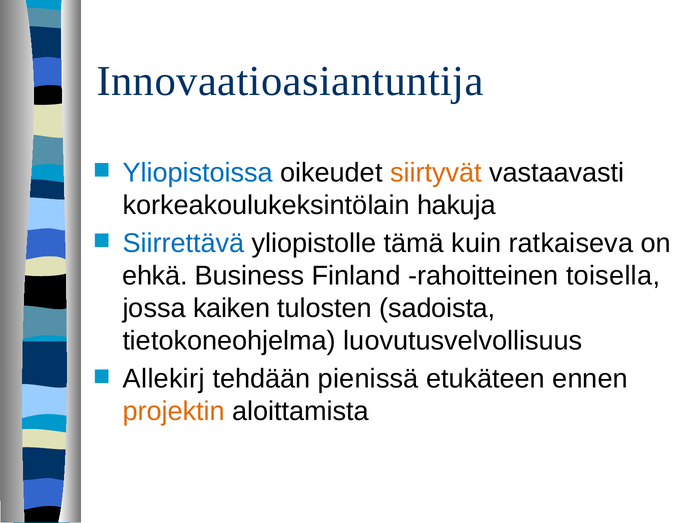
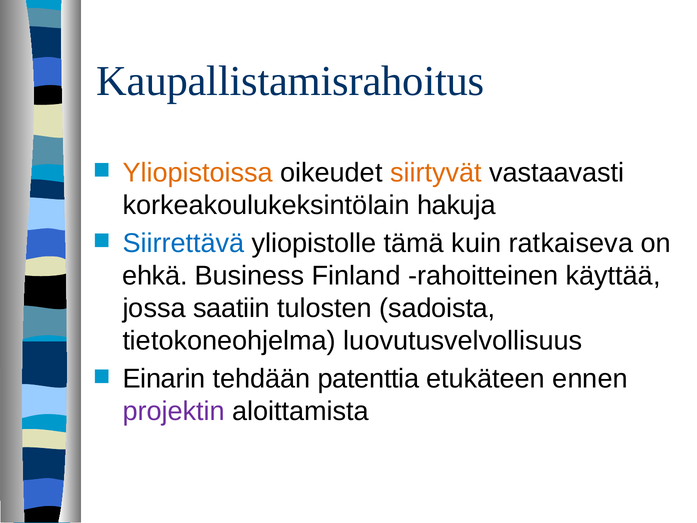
Innovaatioasiantuntija: Innovaatioasiantuntija -> Kaupallistamisrahoitus (290, 81)
Yliopistoissa colour: blue -> orange (198, 173)
toisella: toisella -> käyttää (613, 276)
kaiken: kaiken -> saatiin (232, 308)
Allekirj: Allekirj -> Einarin (164, 379)
pienissä: pienissä -> patenttia (368, 379)
projektin colour: orange -> purple (174, 411)
